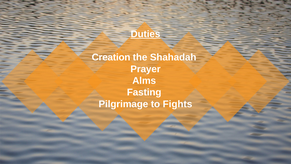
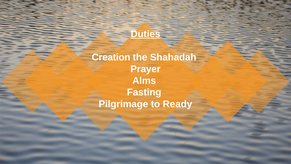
Fights: Fights -> Ready (177, 104)
